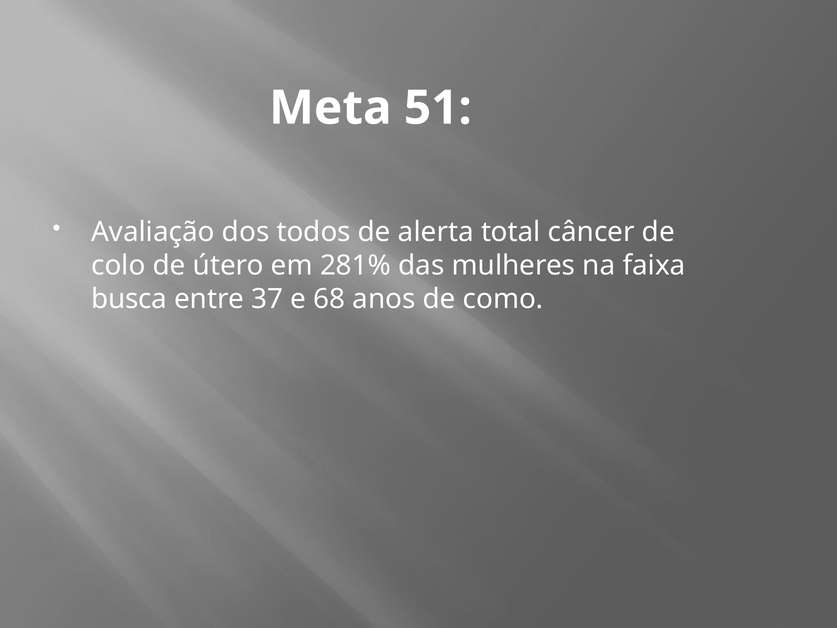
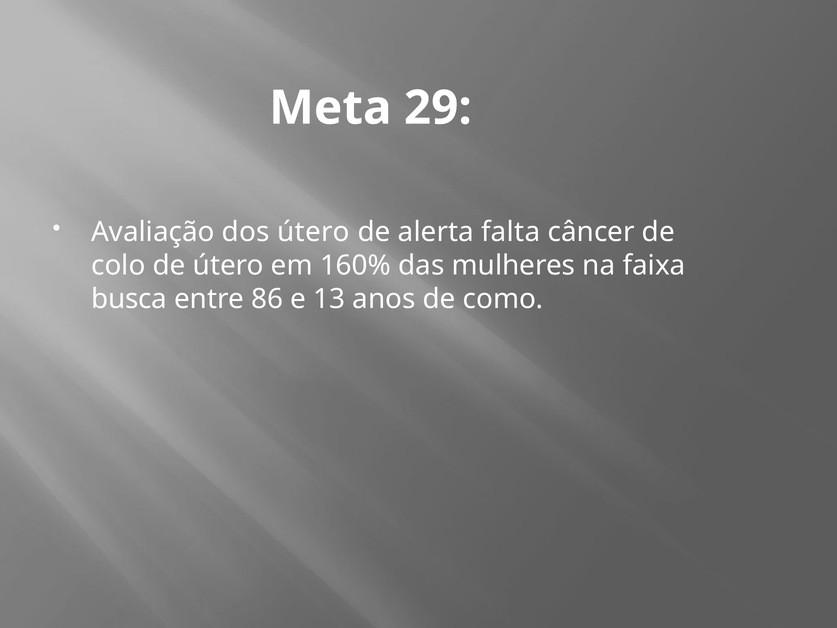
51: 51 -> 29 (438, 108)
dos todos: todos -> útero (313, 232)
total: total -> falta (511, 232)
281%: 281% -> 160% (356, 266)
37: 37 -> 86 (267, 299)
68: 68 -> 13 (329, 299)
